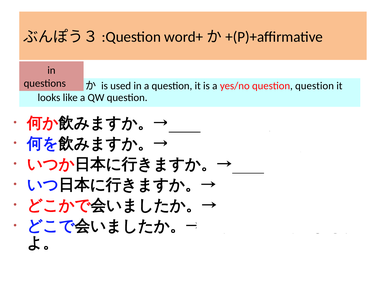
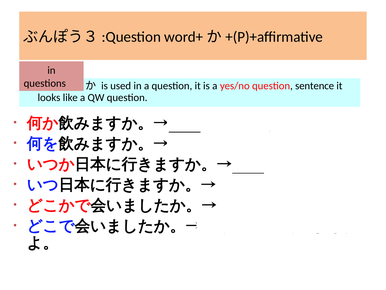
question question: question -> sentence (315, 86)
